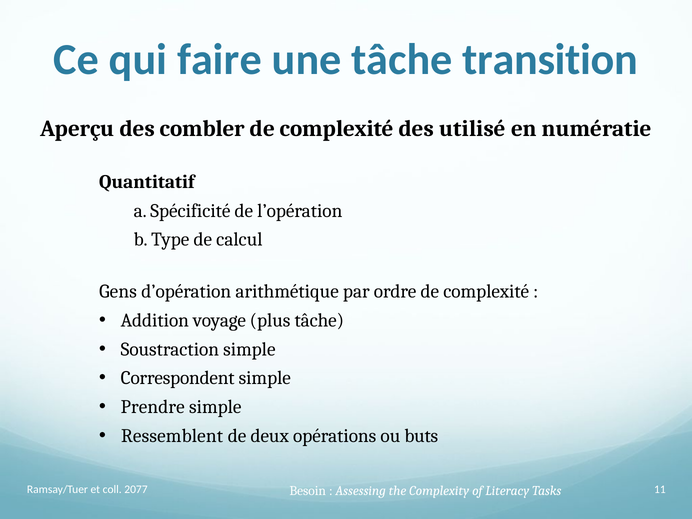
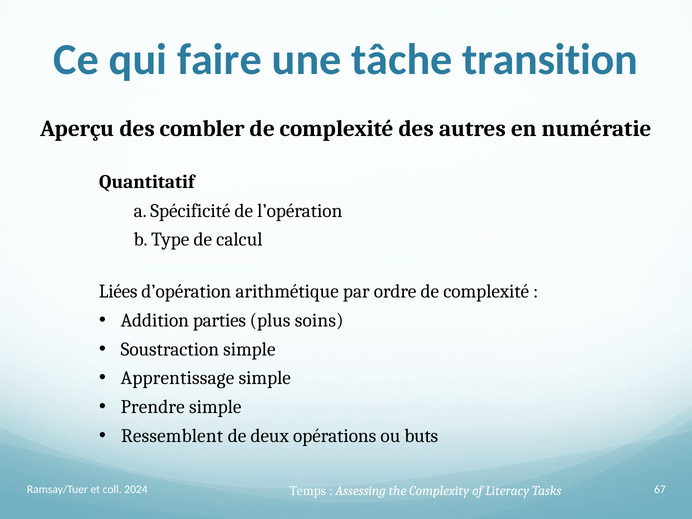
utilisé: utilisé -> autres (473, 128)
Gens: Gens -> Liées (118, 292)
voyage: voyage -> parties (219, 320)
plus tâche: tâche -> soins (319, 320)
Correspondent: Correspondent -> Apprentissage (177, 378)
2077: 2077 -> 2024 (136, 490)
Besoin: Besoin -> Temps (308, 491)
11: 11 -> 67 (660, 489)
